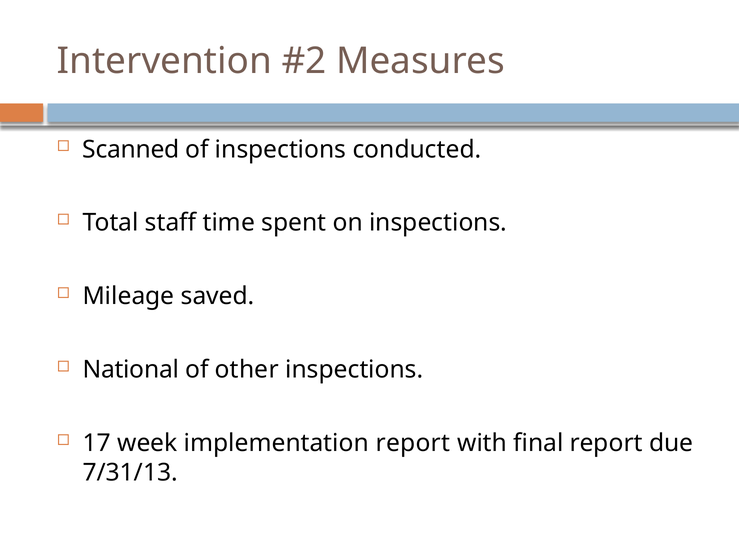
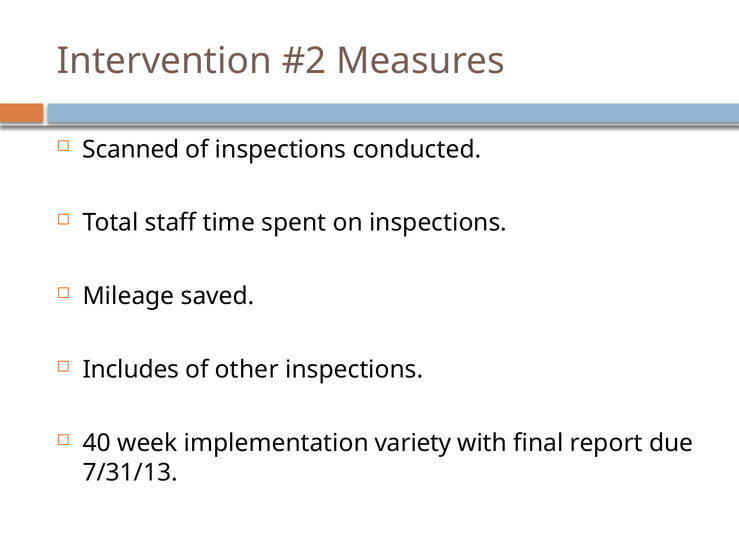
National: National -> Includes (131, 370)
17: 17 -> 40 (97, 443)
implementation report: report -> variety (413, 443)
